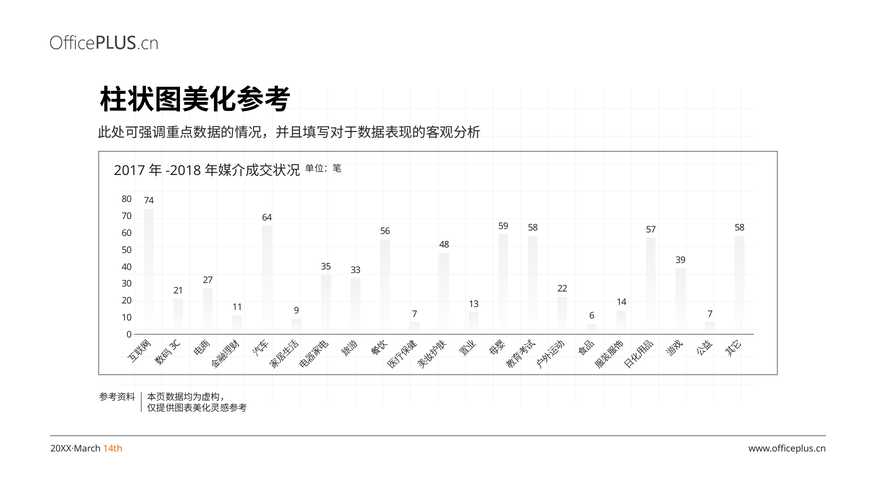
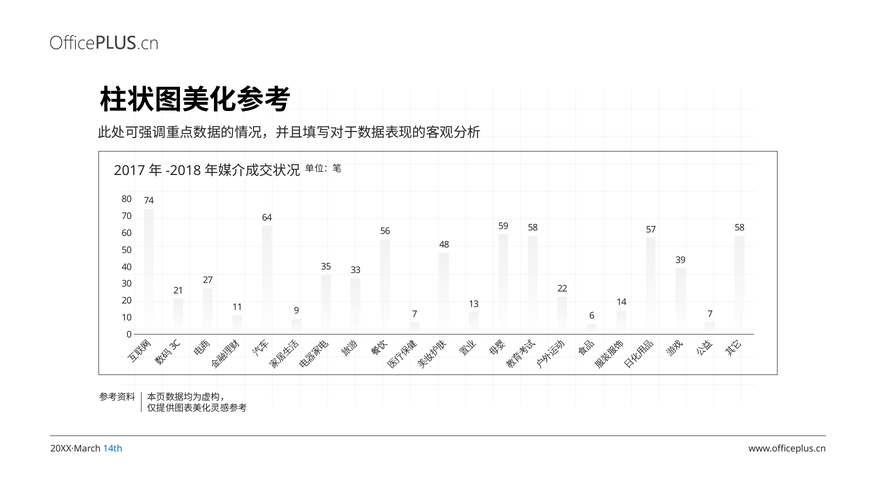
14th colour: orange -> blue (113, 448)
